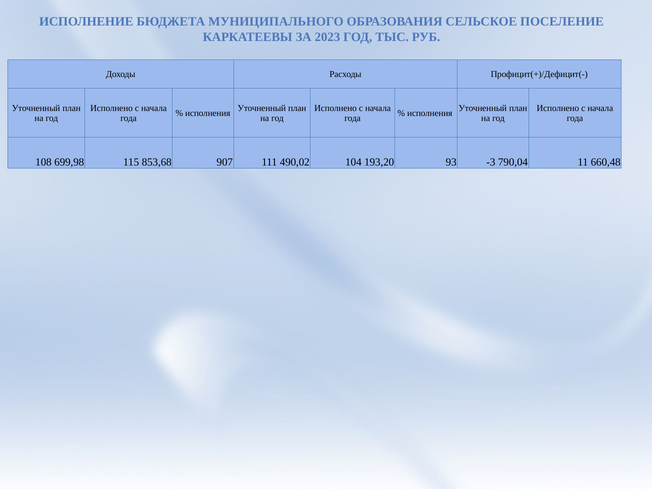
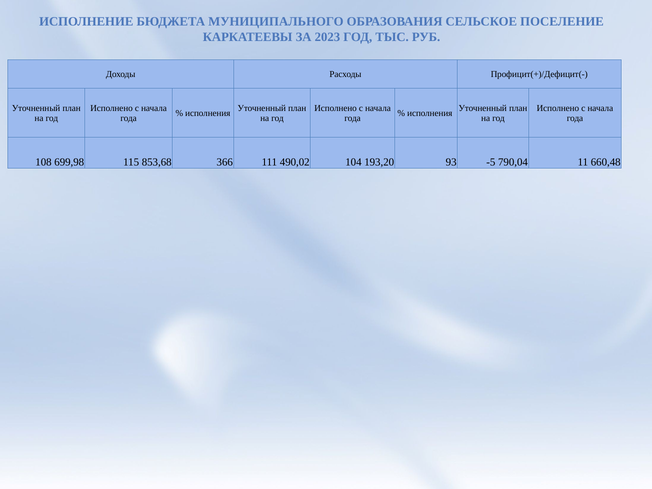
907: 907 -> 366 (225, 162)
-3: -3 -> -5 (491, 162)
